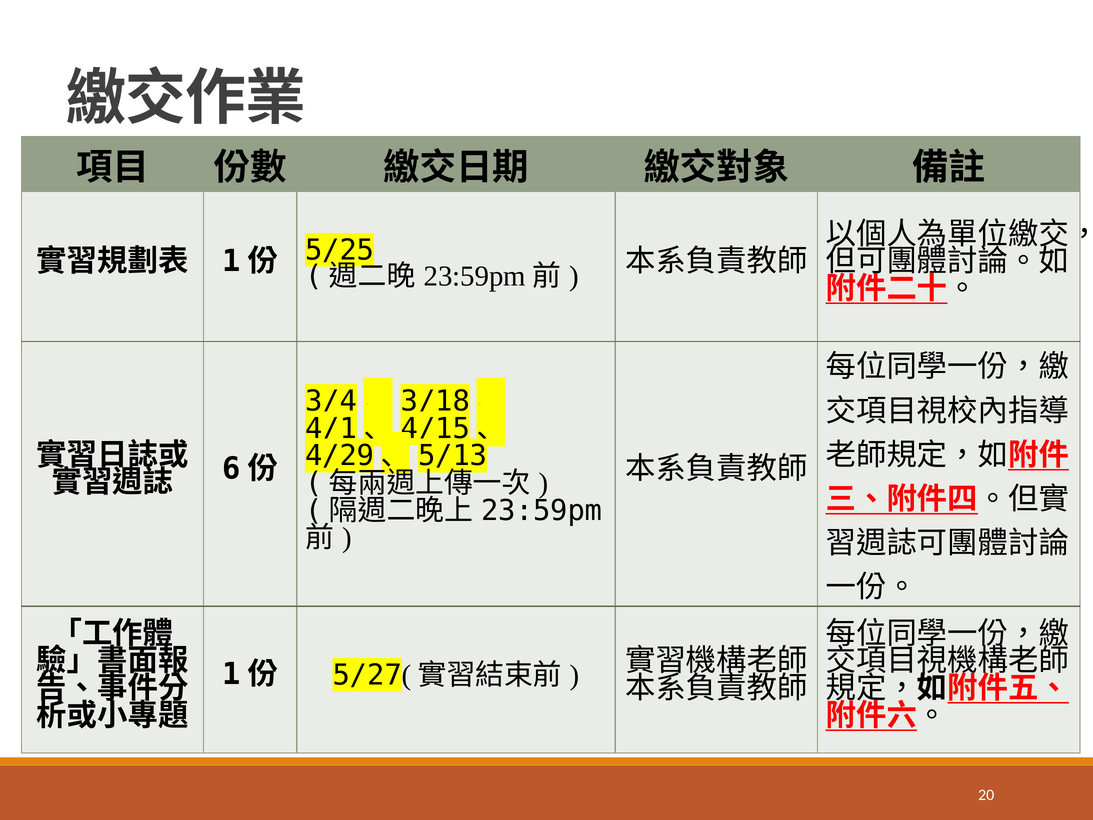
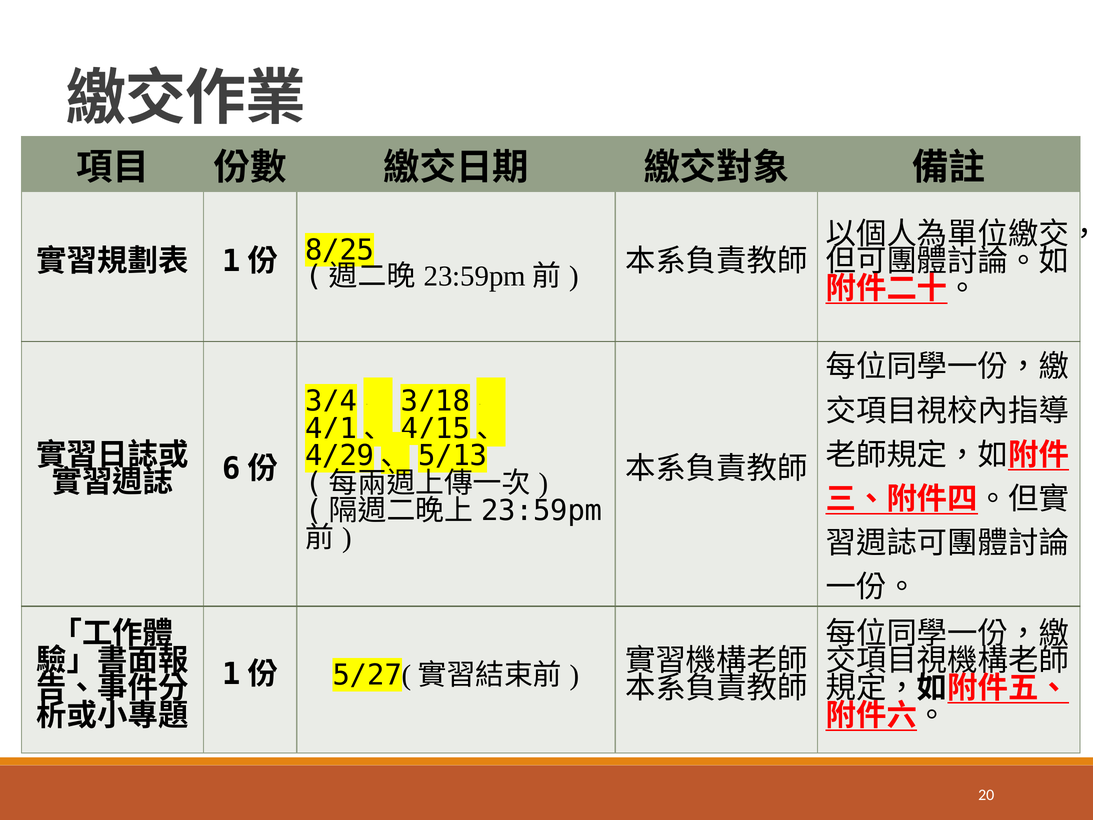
5/25: 5/25 -> 8/25 (340, 250)
